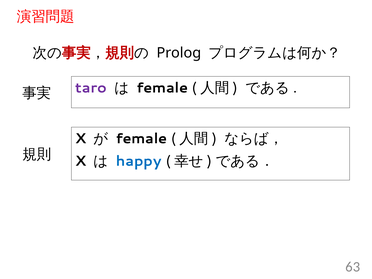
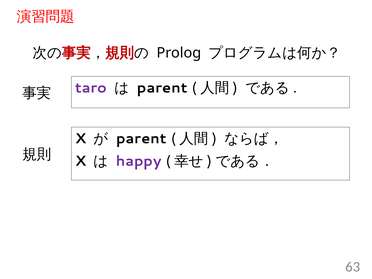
female: female -> parent (162, 88)
female: female -> parent (141, 139)
happy colour: blue -> purple (139, 161)
